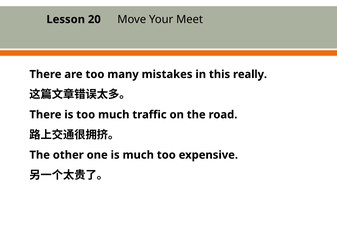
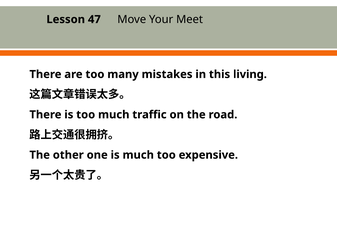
20: 20 -> 47 (94, 19)
really: really -> living (250, 75)
